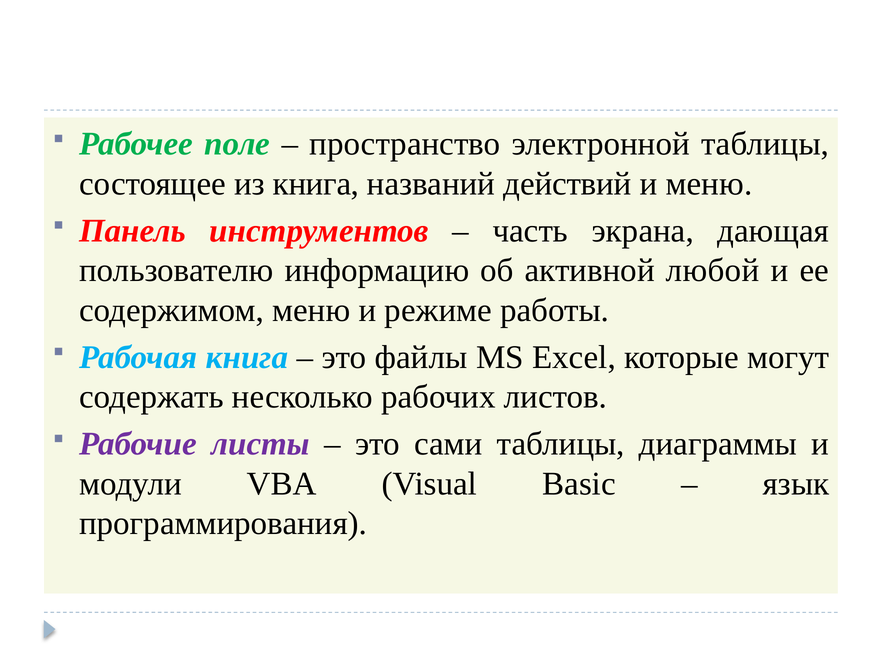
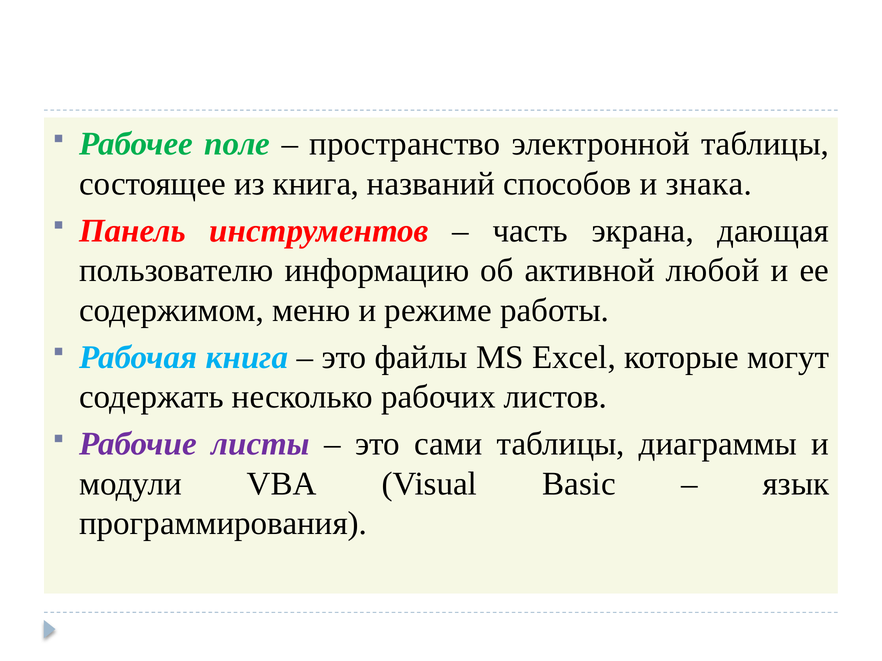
действий: действий -> способов (568, 184)
и меню: меню -> знака (709, 184)
